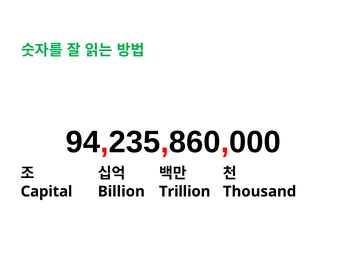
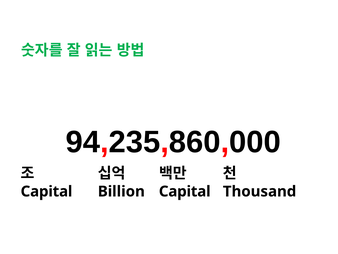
Trillion: Trillion -> Capital (185, 191)
